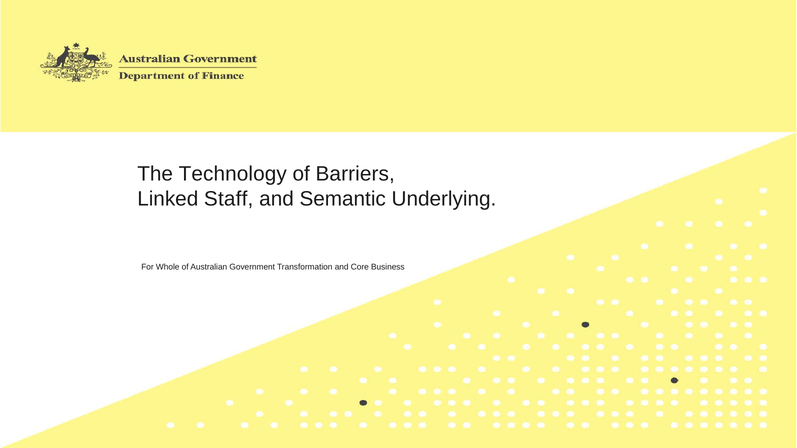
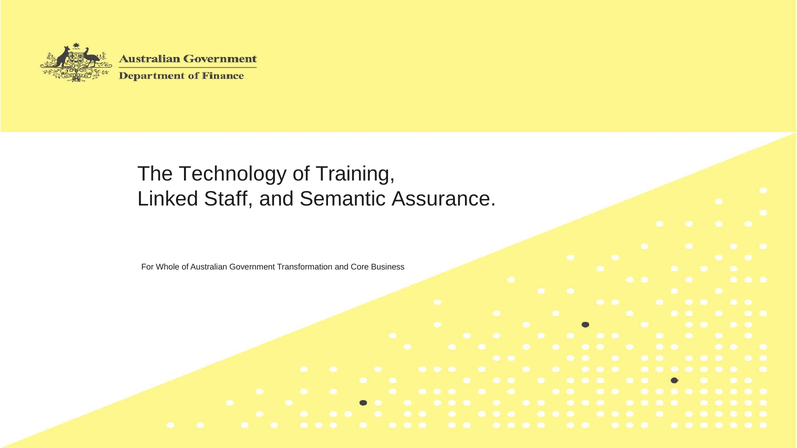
Barriers: Barriers -> Training (355, 174)
Underlying: Underlying -> Assurance (444, 199)
